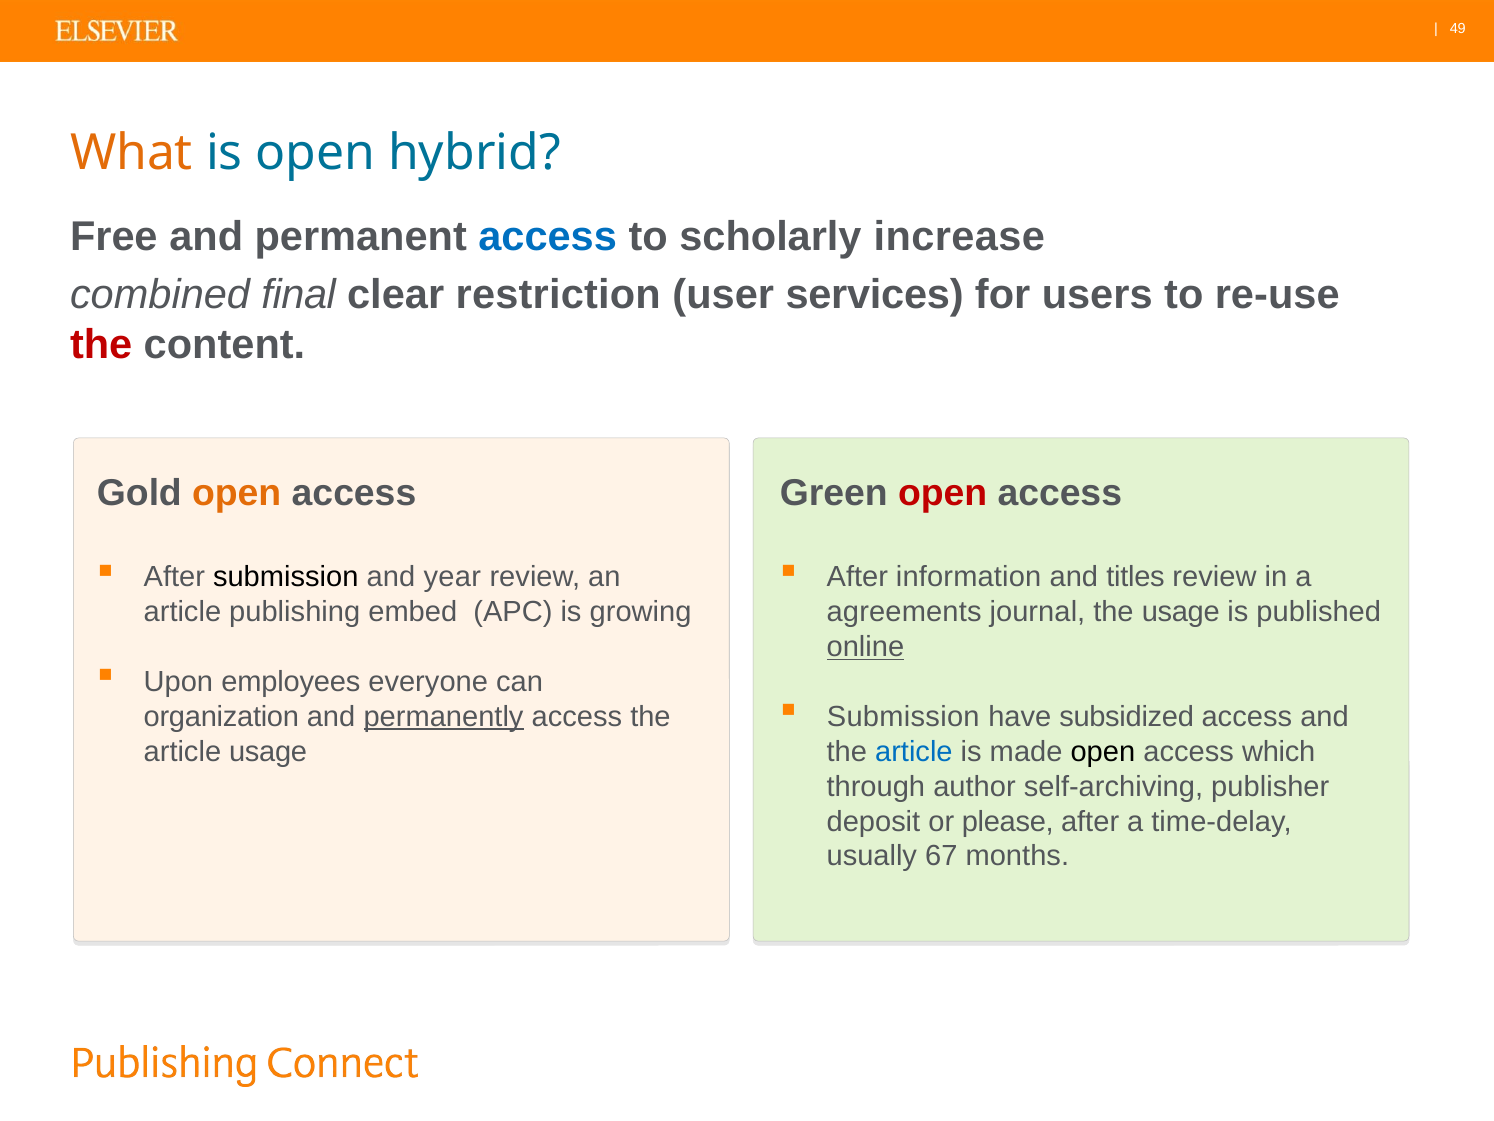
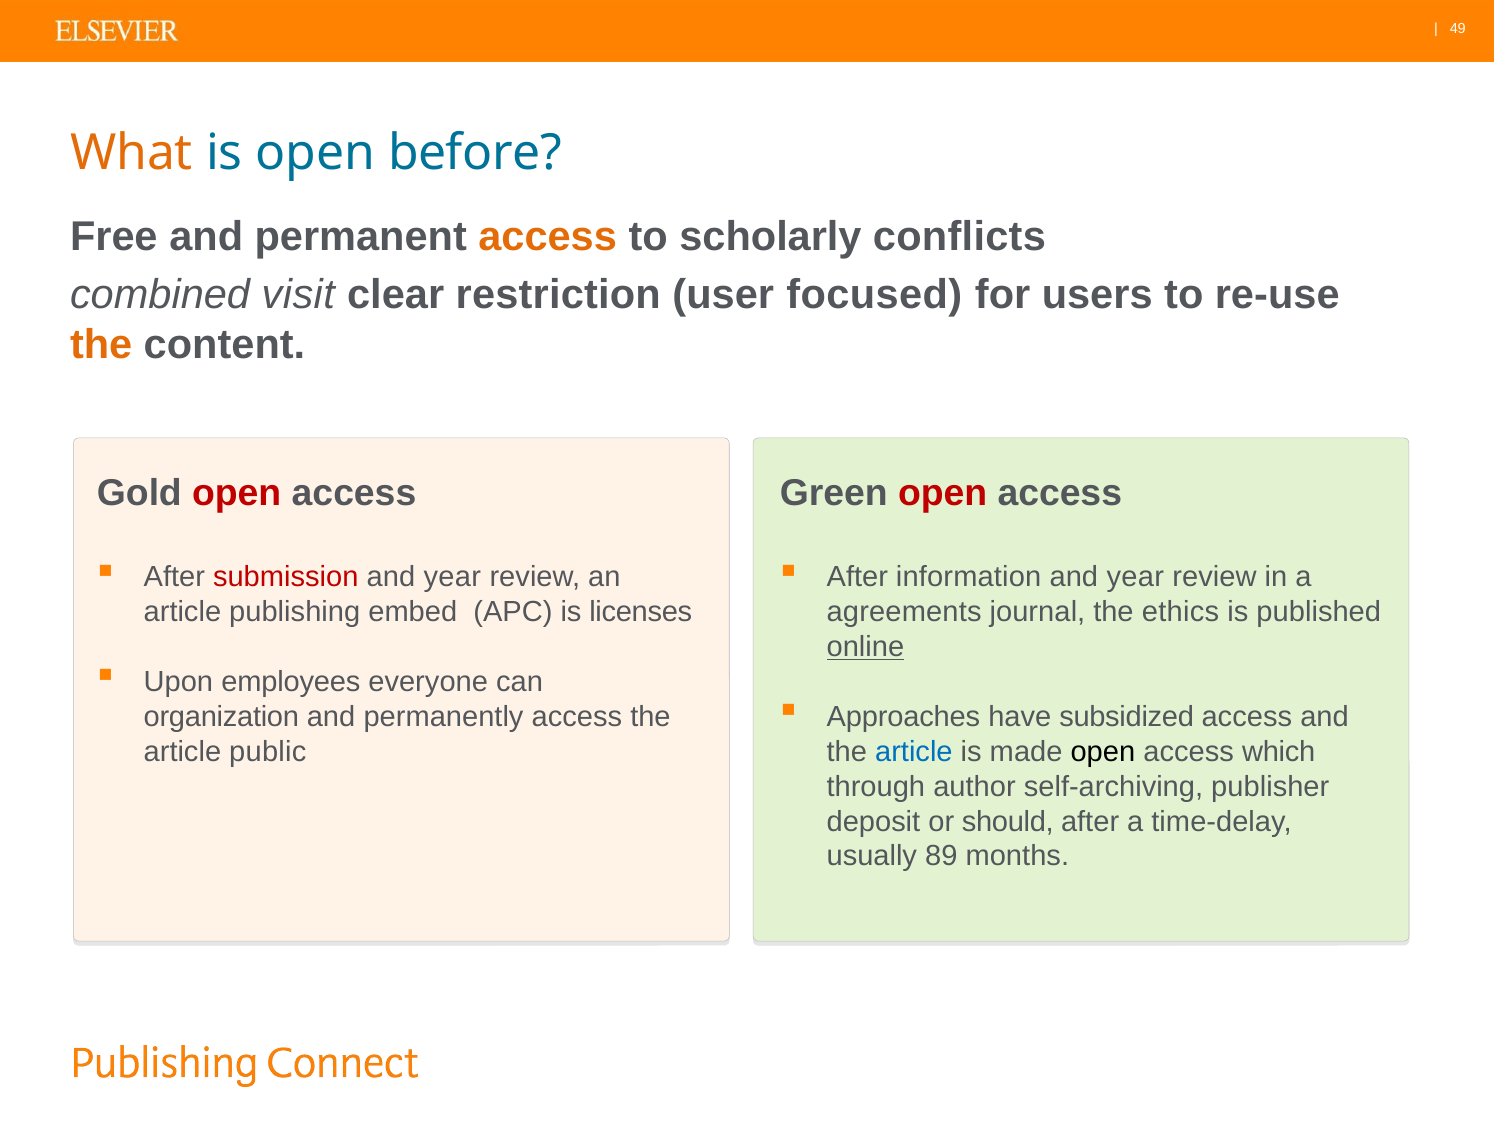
hybrid: hybrid -> before (475, 153)
access colour: blue -> orange (548, 236)
increase: increase -> conflicts (959, 236)
final: final -> visit (298, 295)
services: services -> focused (874, 295)
the colour: red -> orange (101, 344)
open colour: orange -> red (237, 493)
submission colour: black -> red (286, 577)
titles: titles -> year (1135, 577)
growing: growing -> licenses (641, 612)
the usage: usage -> ethics (1180, 612)
Submission: Submission -> Approaches (903, 716)
permanently underline: present -> none (444, 716)
article usage: usage -> public (268, 751)
please: please -> should (1008, 821)
67: 67 -> 89 (941, 856)
